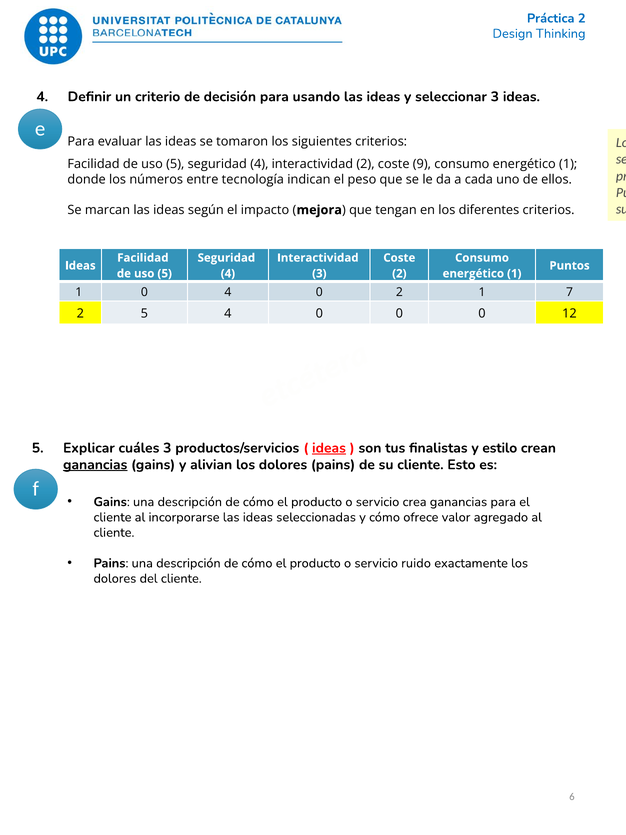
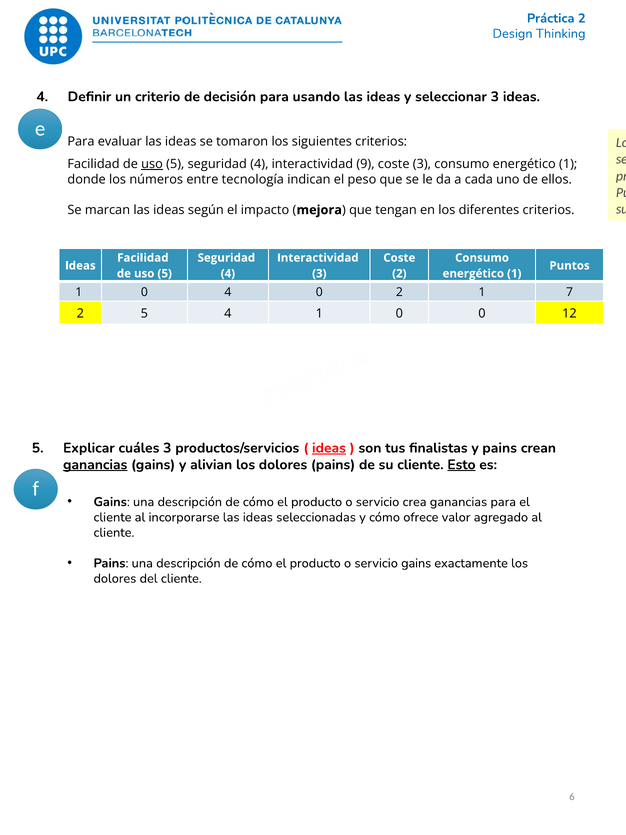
uso underline: none -> present (152, 164)
interactividad 2: 2 -> 9 (365, 164)
coste 9: 9 -> 3 (422, 164)
5 4 0: 0 -> 1 (319, 313)
y estilo: estilo -> pains (500, 448)
Esto underline: none -> present (461, 464)
servicio ruido: ruido -> gains (416, 563)
